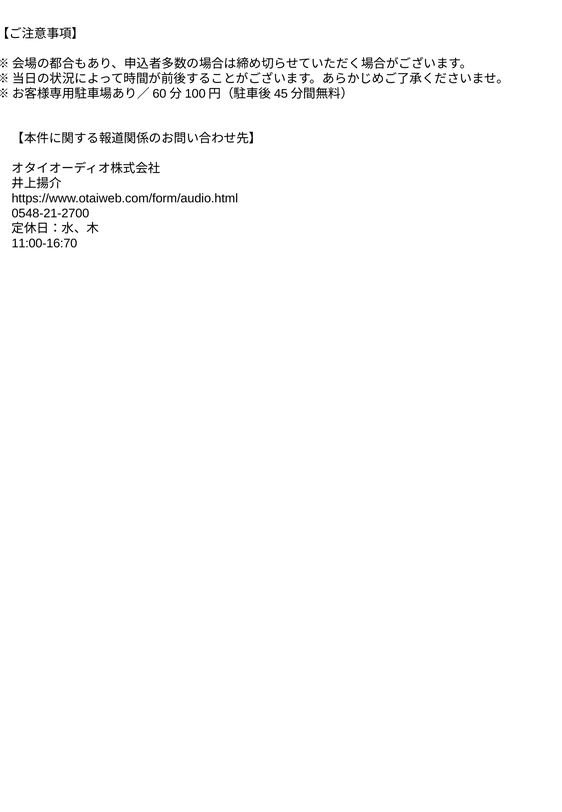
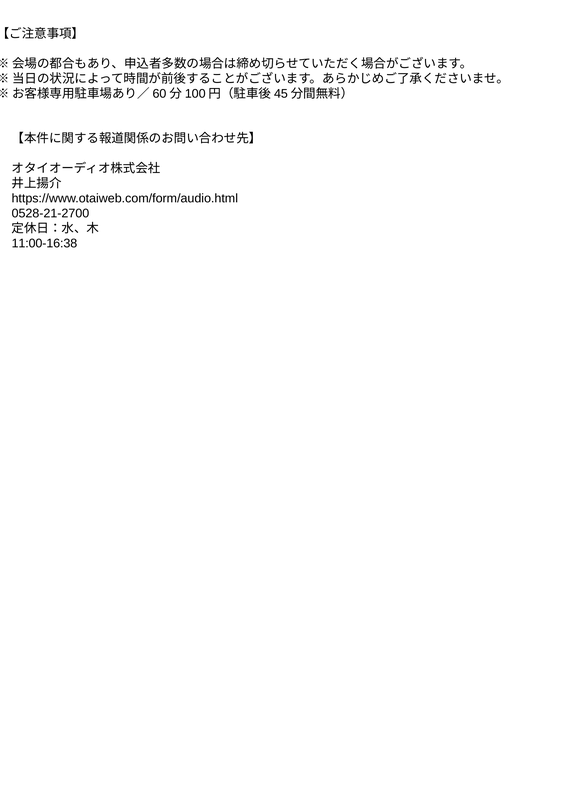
0548-21-2700: 0548-21-2700 -> 0528-21-2700 (50, 213)
11:00-16:70: 11:00-16:70 -> 11:00-16:38 (44, 243)
